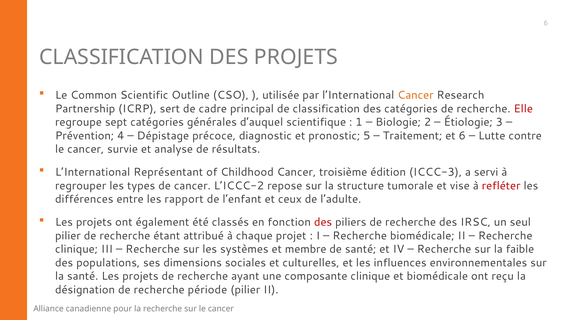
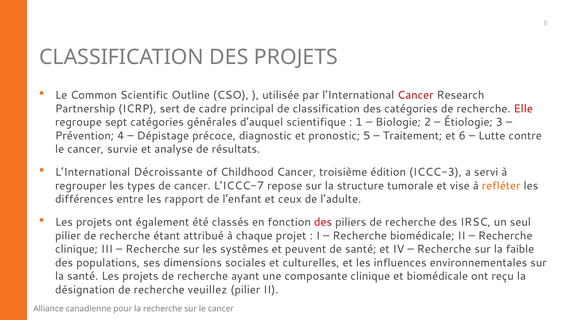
Cancer colour: orange -> red (415, 95)
Représentant: Représentant -> Décroissante (168, 172)
L’ICCC-2: L’ICCC-2 -> L’ICCC-7 (239, 186)
refléter colour: red -> orange (501, 186)
membre: membre -> peuvent (306, 249)
période: période -> veuillez (207, 290)
